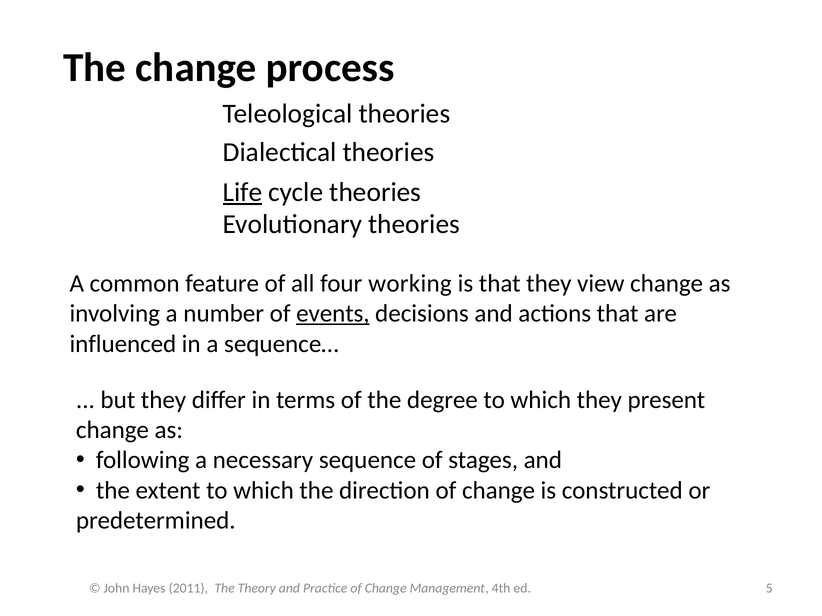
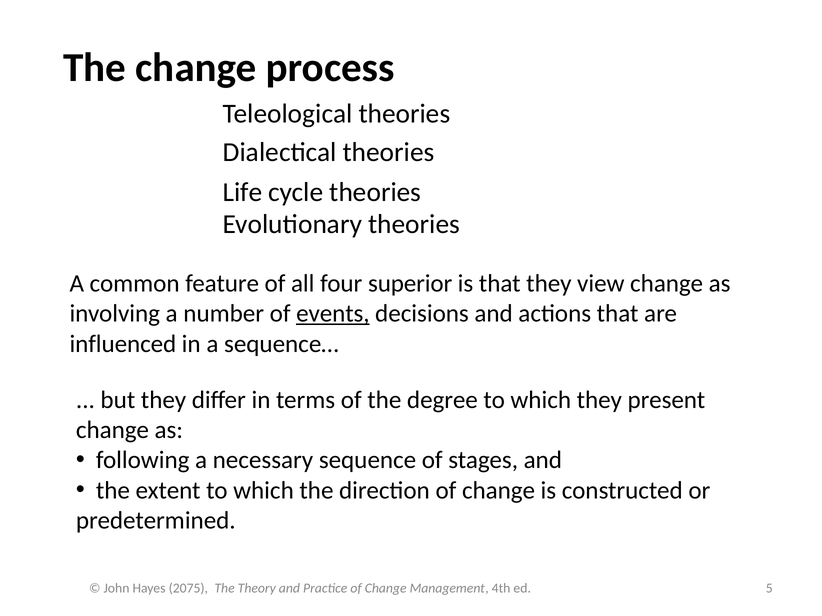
Life underline: present -> none (243, 192)
working: working -> superior (410, 284)
2011: 2011 -> 2075 (188, 589)
